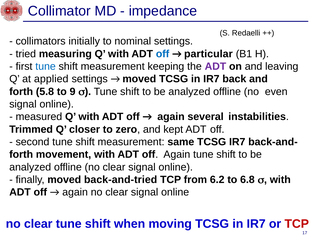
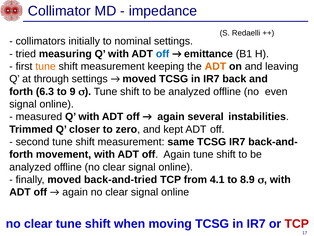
particular: particular -> emittance (208, 54)
tune colour: blue -> orange (46, 66)
ADT colour: purple -> orange (215, 66)
applied: applied -> through (51, 79)
5.8: 5.8 -> 6.3 (45, 91)
6.2: 6.2 -> 4.1 (217, 179)
6.8: 6.8 -> 8.9 (247, 179)
